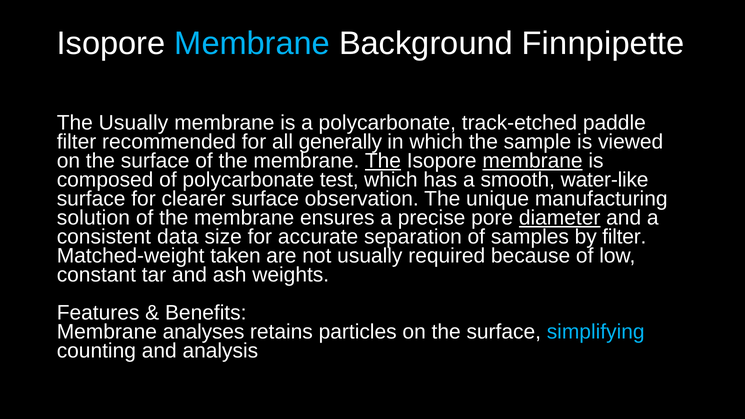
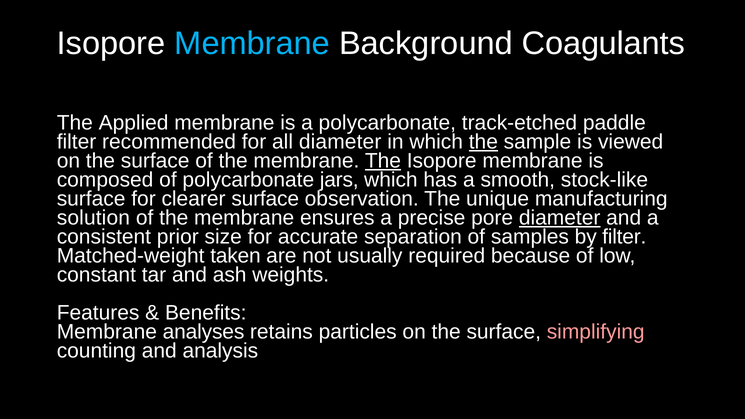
Finnpipette: Finnpipette -> Coagulants (603, 44)
The Usually: Usually -> Applied (134, 123)
all generally: generally -> diameter (340, 142)
the underline: none -> present (483, 142)
membrane underline: present -> none (533, 161)
test: test -> jars (339, 180)
water-like: water-like -> stock-like (604, 180)
data: data -> prior (178, 237)
simplifying colour: light blue -> pink (596, 332)
